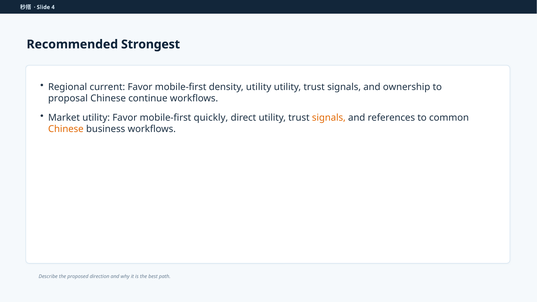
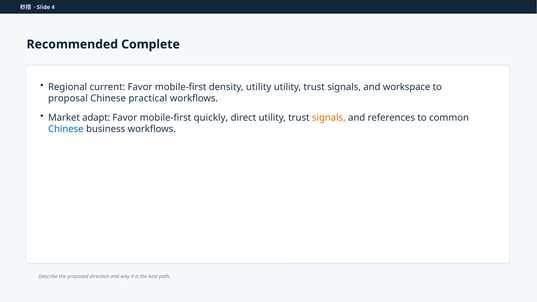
Strongest: Strongest -> Complete (151, 44)
ownership: ownership -> workspace (407, 87)
continue: continue -> practical (148, 98)
Market utility: utility -> adapt (96, 118)
Chinese colour: orange -> blue (66, 129)
